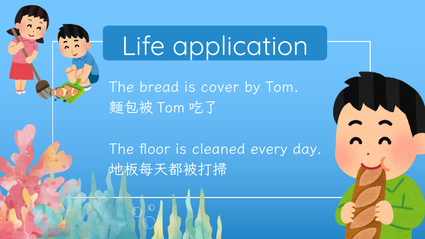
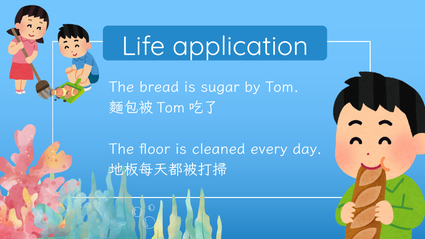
cover: cover -> sugar (220, 87)
